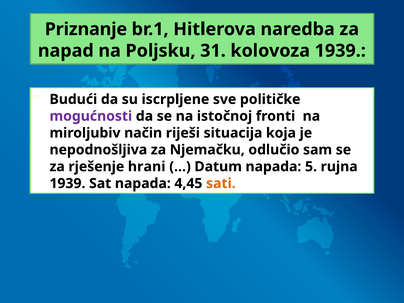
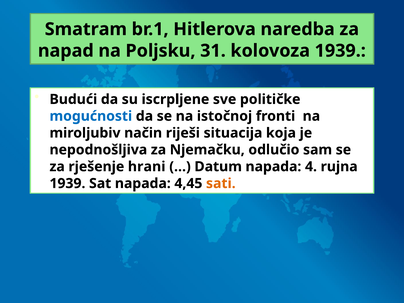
Priznanje: Priznanje -> Smatram (86, 29)
mogućnosti colour: purple -> blue (91, 116)
5: 5 -> 4 (311, 167)
